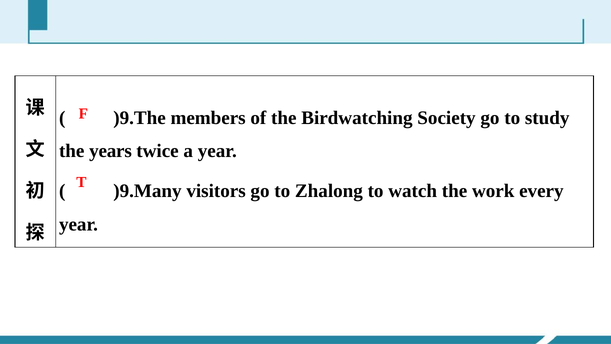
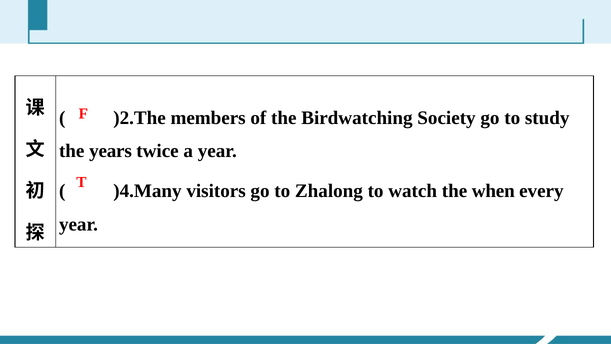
)9.The: )9.The -> )2.The (140, 118)
)9.Many: )9.Many -> )4.Many (147, 191)
work: work -> when (493, 191)
